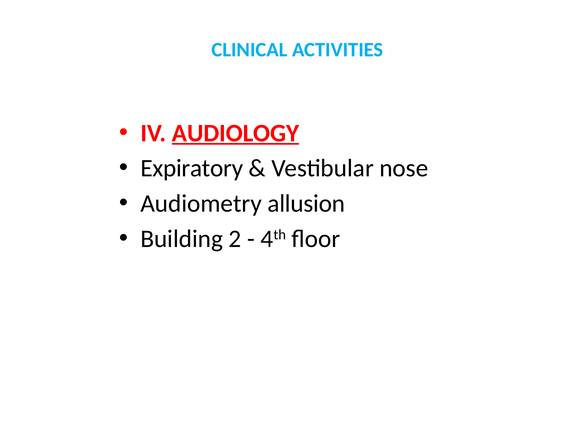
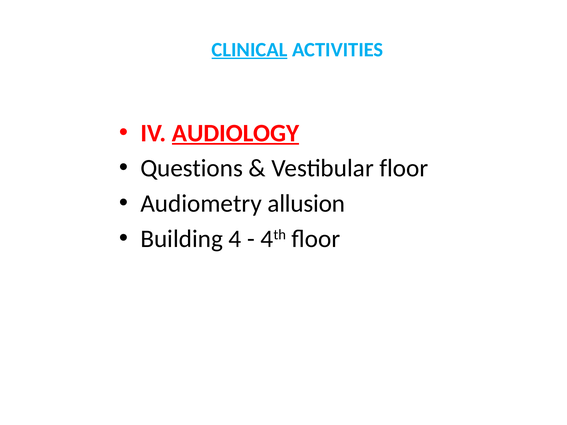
CLINICAL underline: none -> present (250, 50)
Expiratory: Expiratory -> Questions (192, 168)
Vestibular nose: nose -> floor (404, 168)
2: 2 -> 4 (235, 239)
